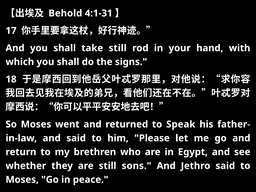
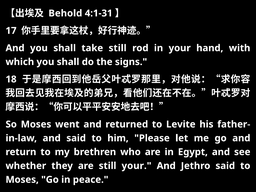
Speak: Speak -> Levite (181, 124)
still sons: sons -> your (136, 166)
